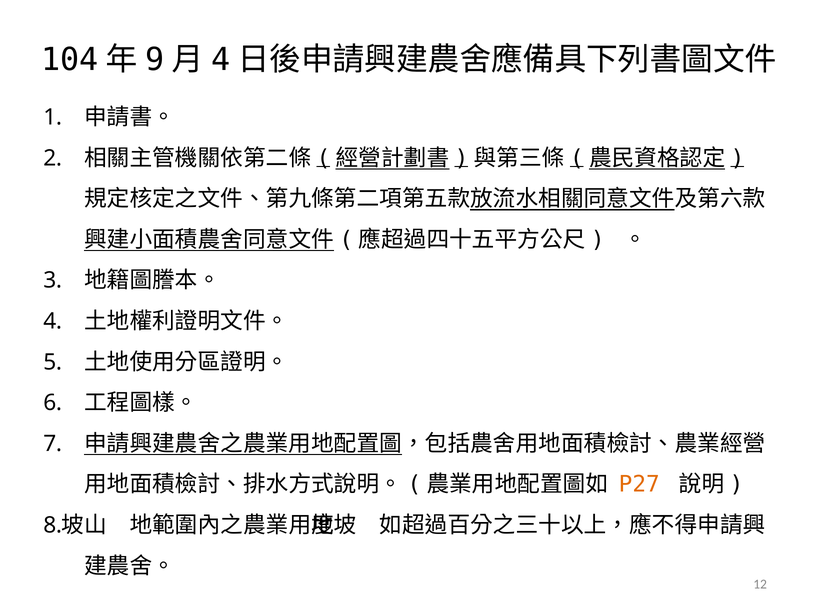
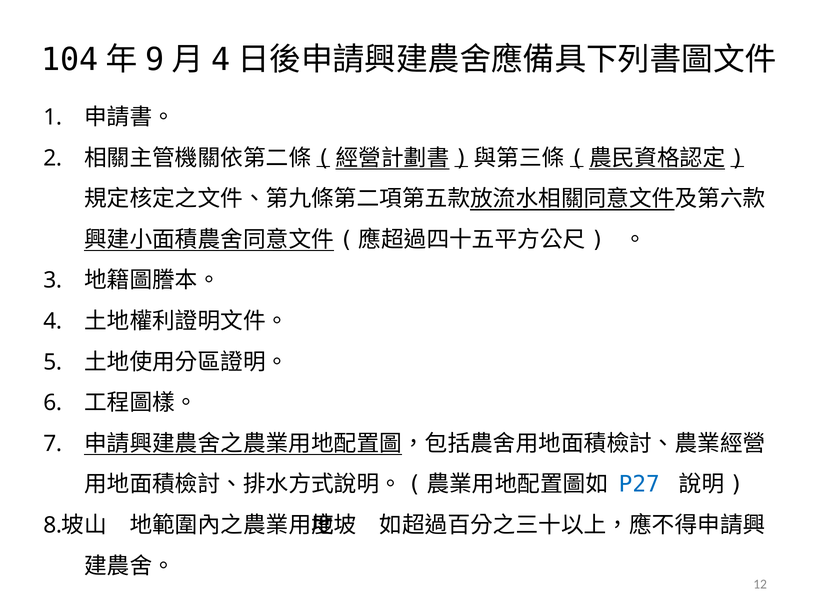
P27 colour: orange -> blue (639, 484)
